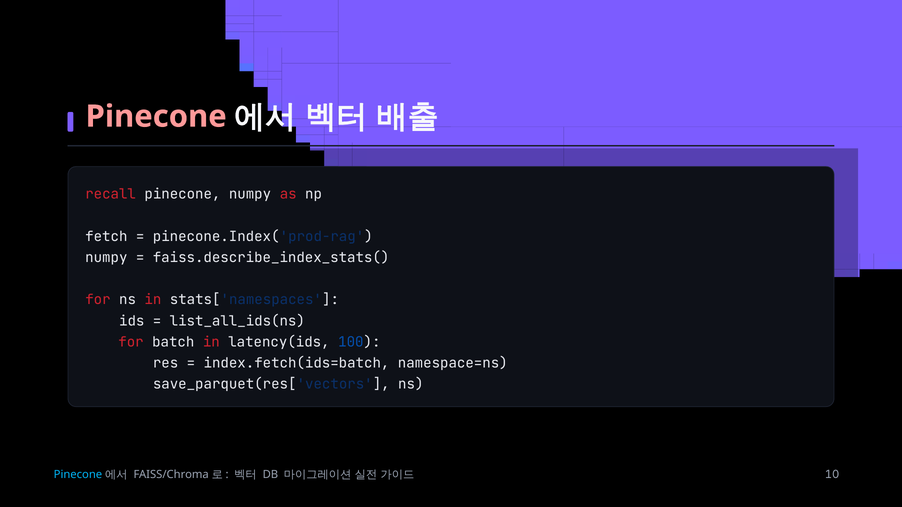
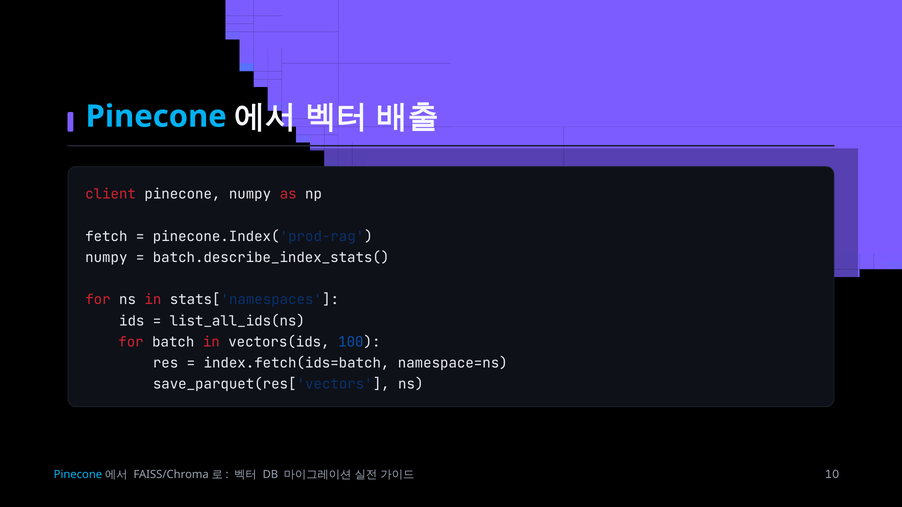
Pinecone colour: pink -> light blue (156, 117)
recall: recall -> client (111, 194)
faiss.describe_index_stats(: faiss.describe_index_stats( -> batch.describe_index_stats( (271, 258)
latency(ids: latency(ids -> vectors(ids (279, 342)
